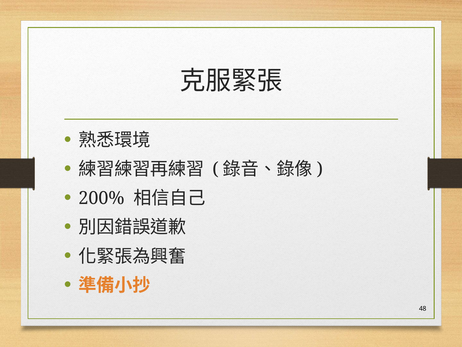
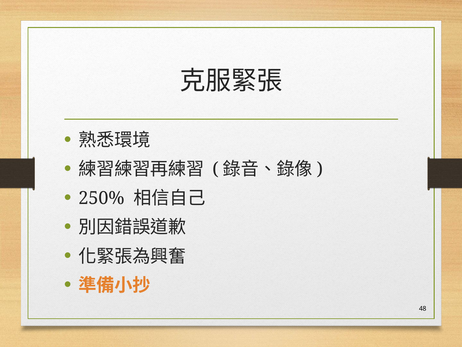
200%: 200% -> 250% (102, 198)
